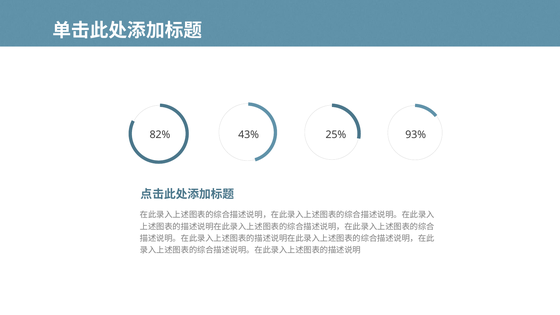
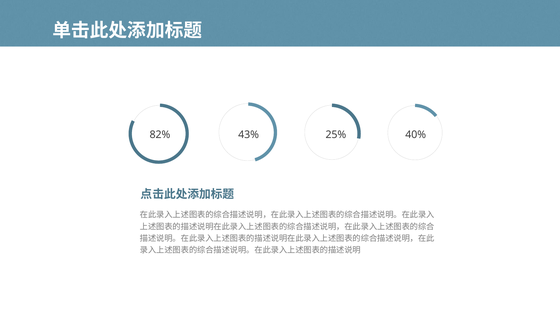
93%: 93% -> 40% (416, 135)
